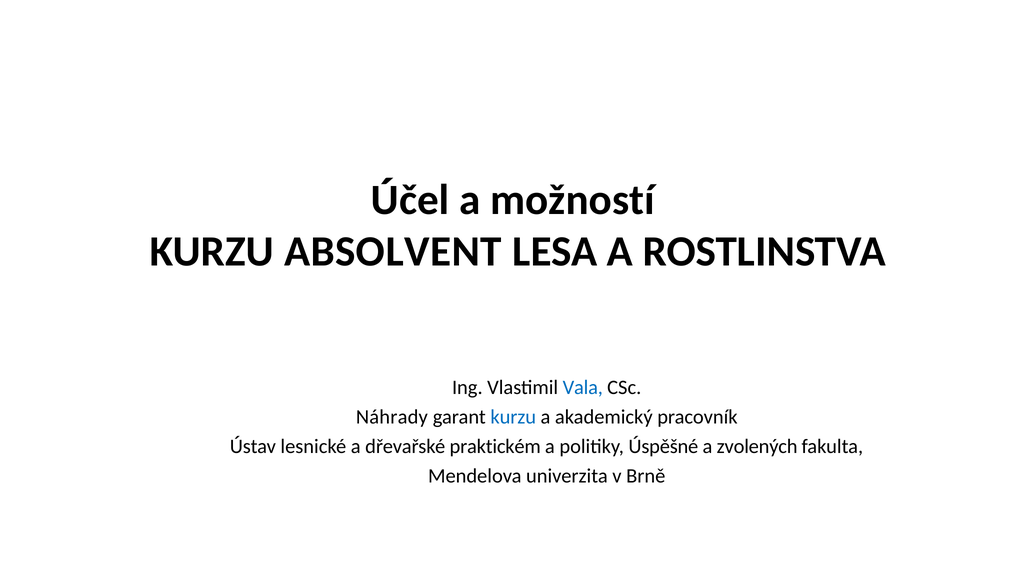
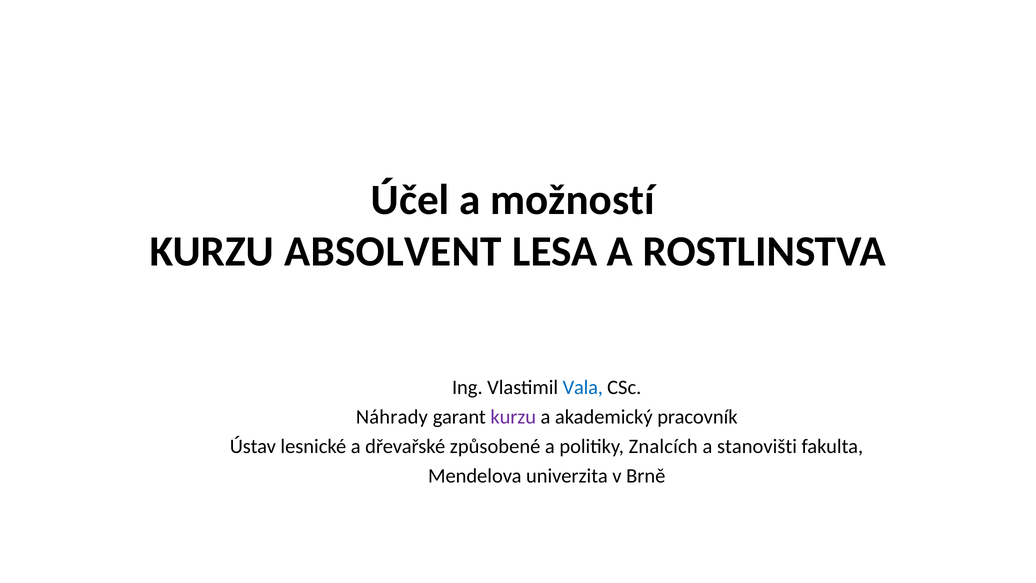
kurzu colour: blue -> purple (513, 417)
praktickém: praktickém -> způsobené (495, 446)
Úspěšné: Úspěšné -> Znalcích (663, 446)
zvolených: zvolených -> stanovišti (757, 446)
